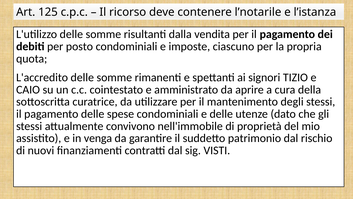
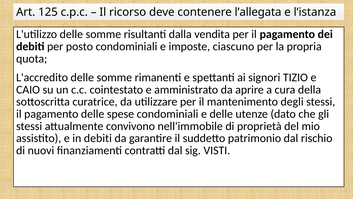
l’notarile: l’notarile -> l’allegata (258, 12)
in venga: venga -> debiti (98, 138)
